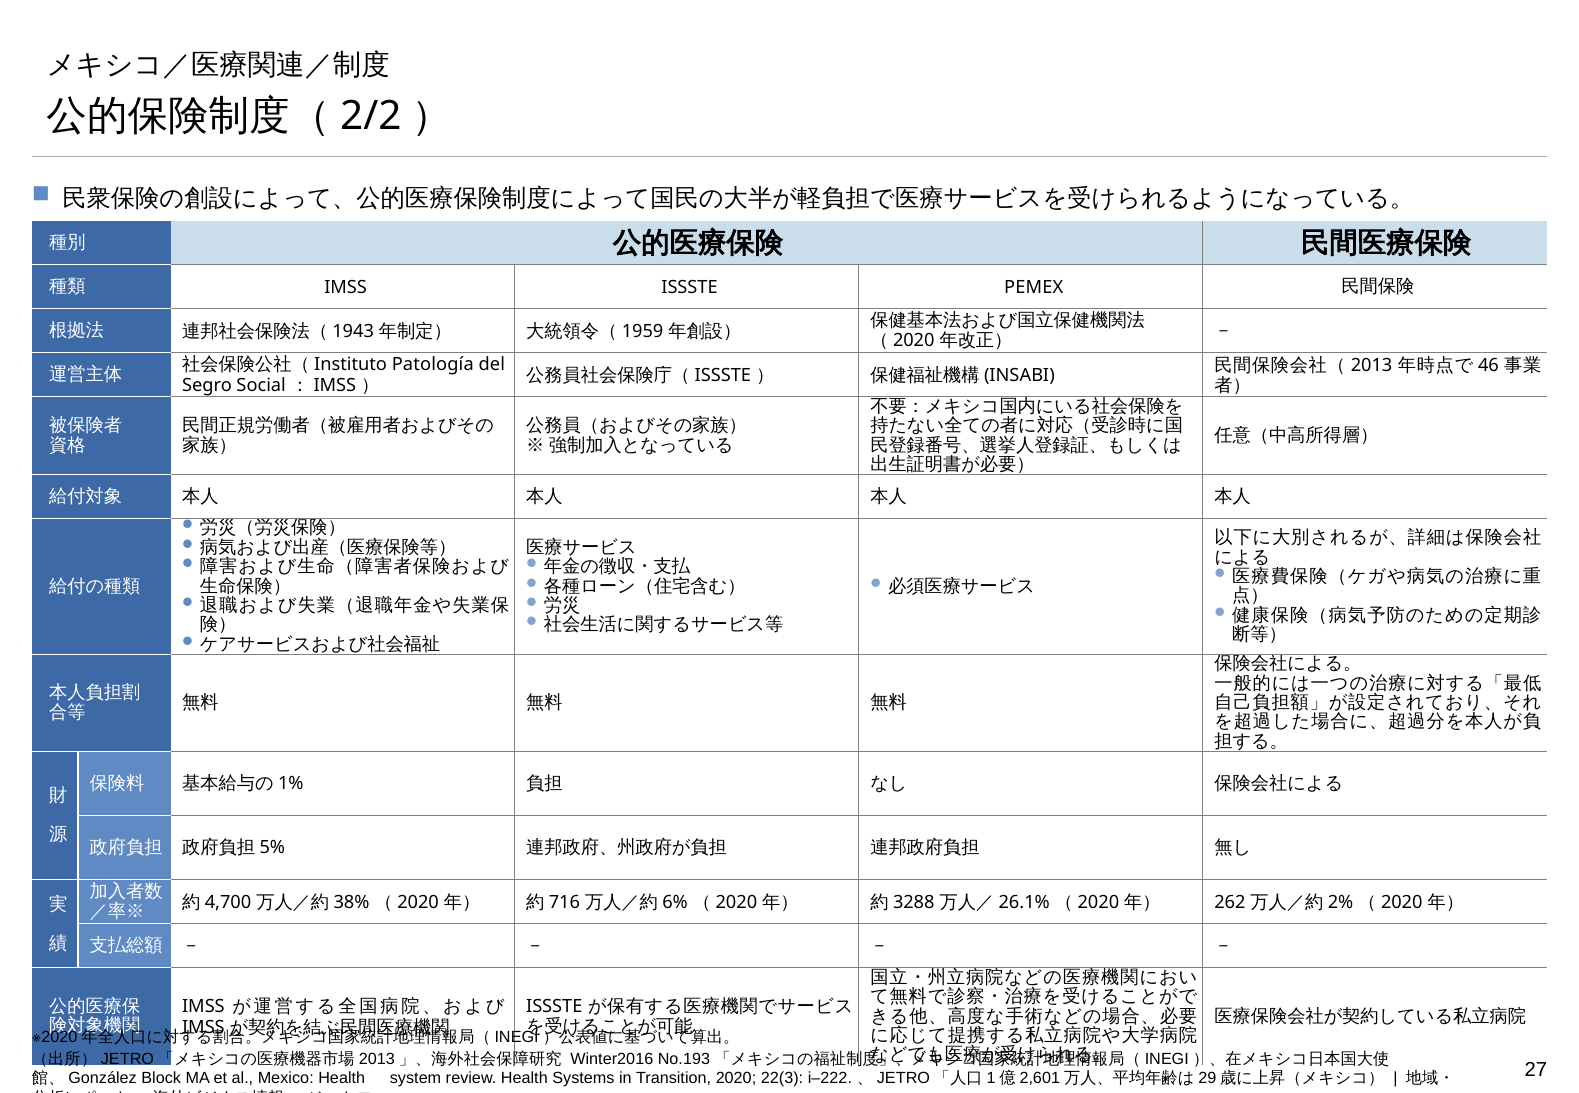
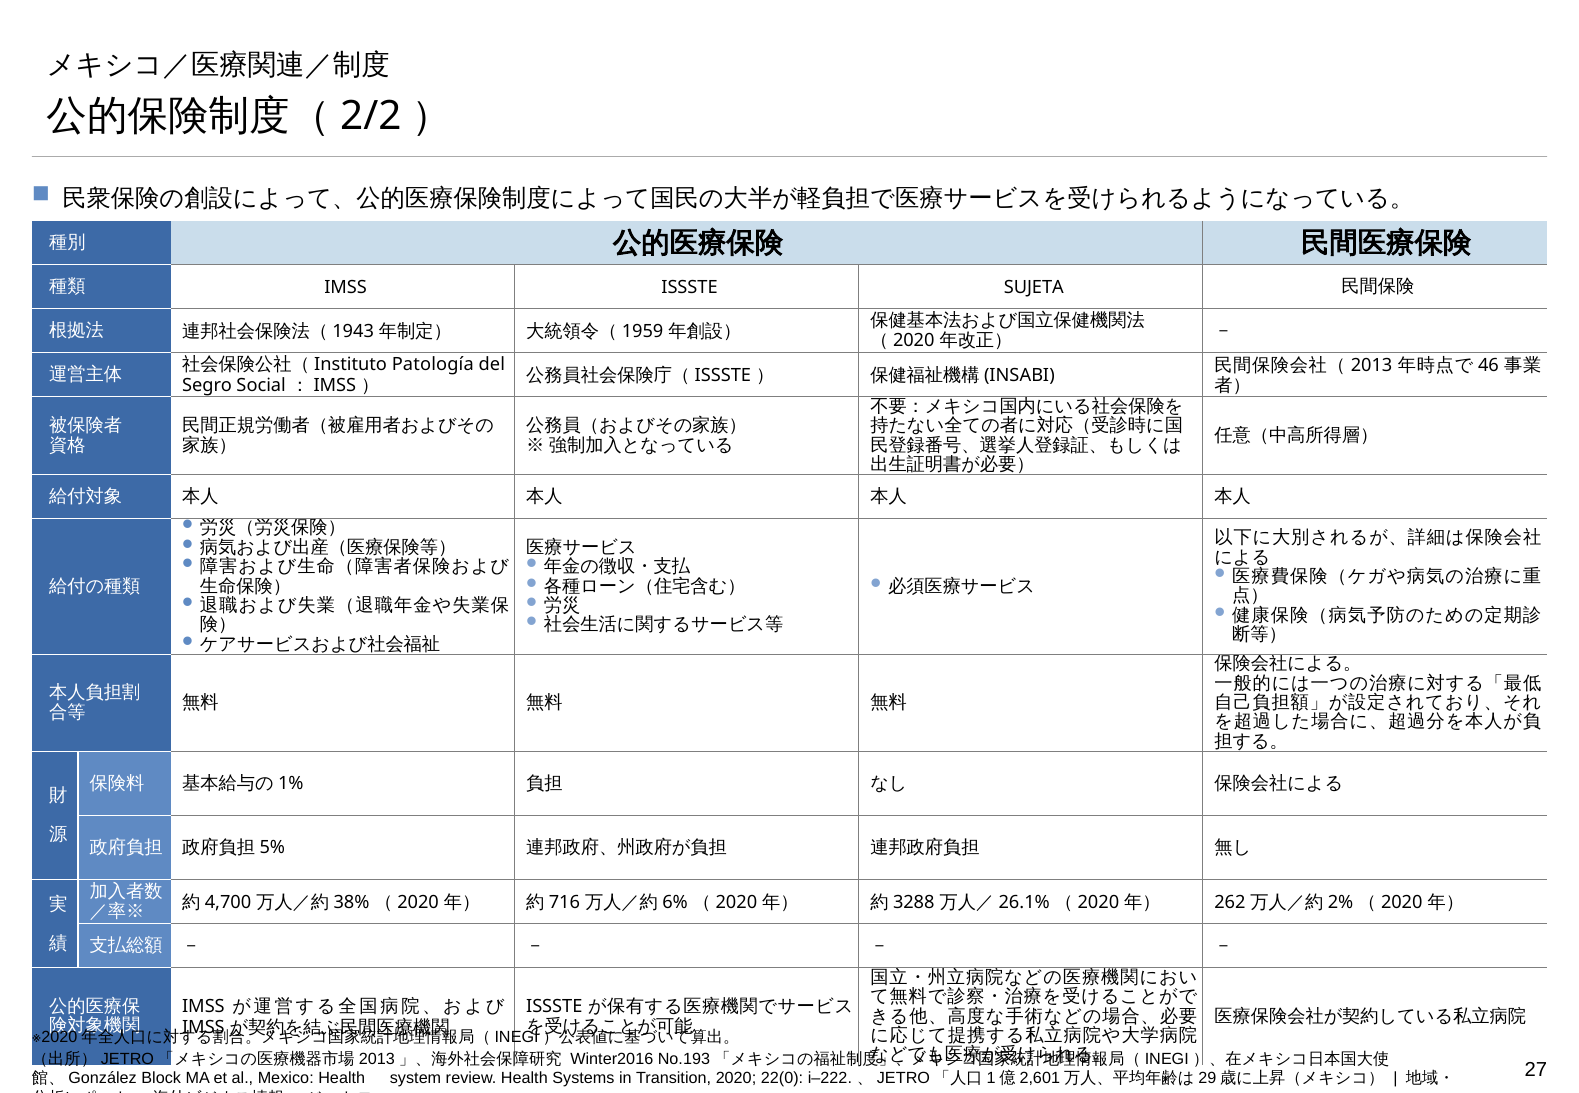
PEMEX: PEMEX -> SUJETA (1034, 287)
22(3: 22(3 -> 22(0 (782, 1078)
